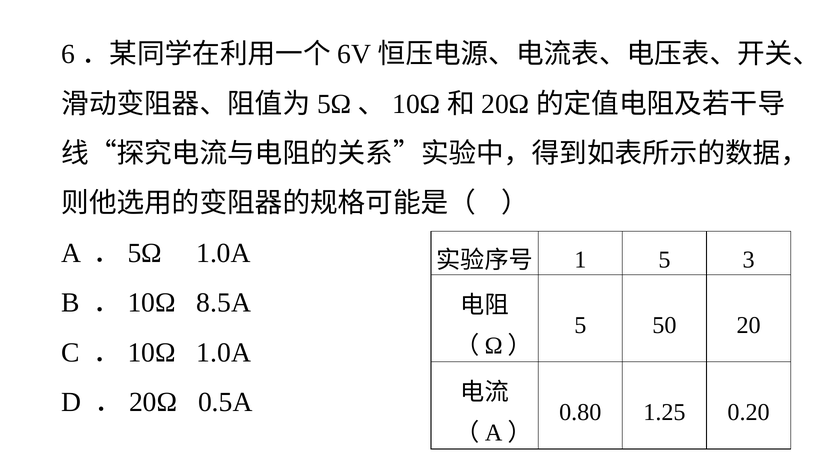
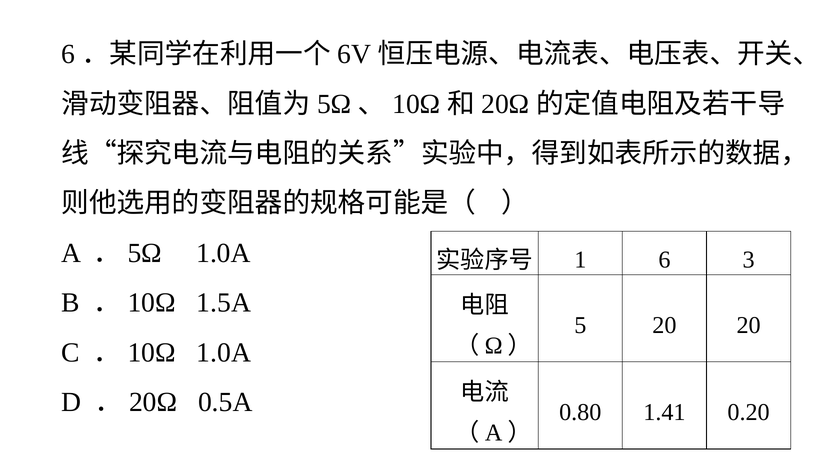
1 5: 5 -> 6 (664, 260)
8.5A: 8.5A -> 1.5A (224, 303)
5 50: 50 -> 20 (664, 325)
1.25: 1.25 -> 1.41 (664, 413)
